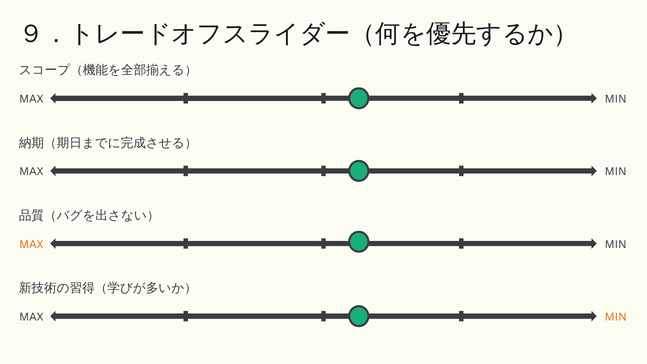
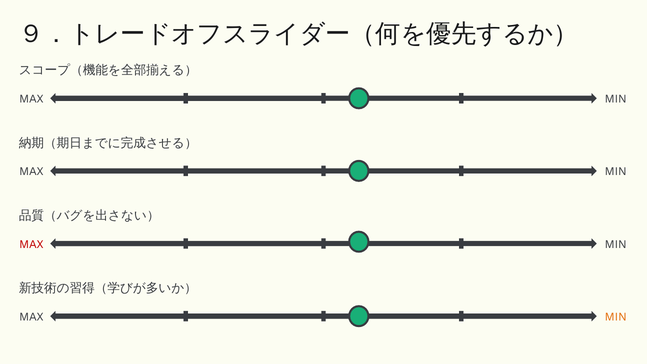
MAX colour: orange -> red (31, 244)
